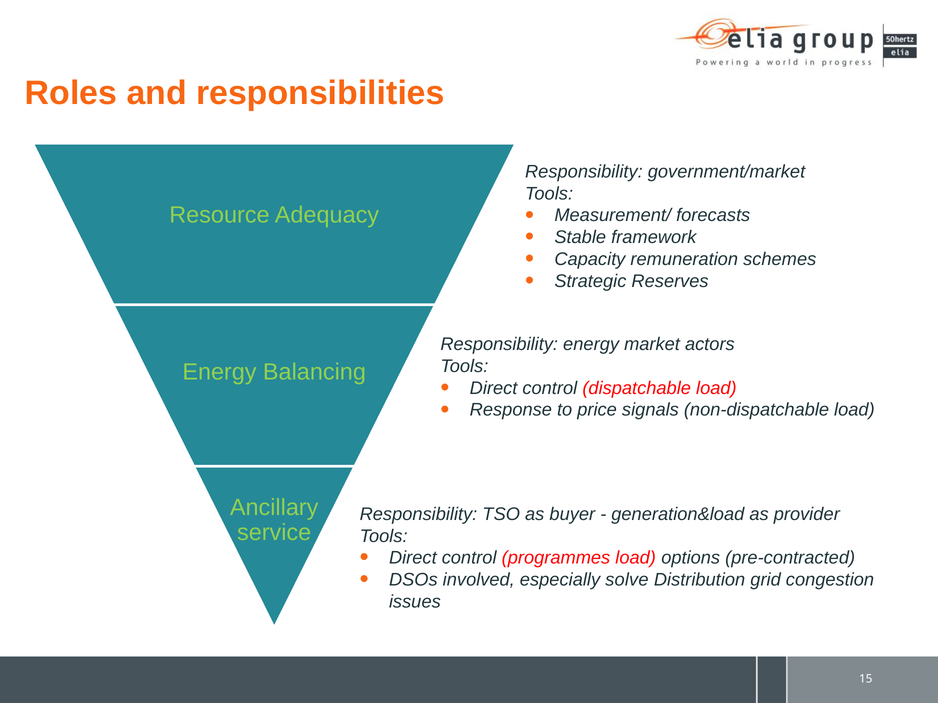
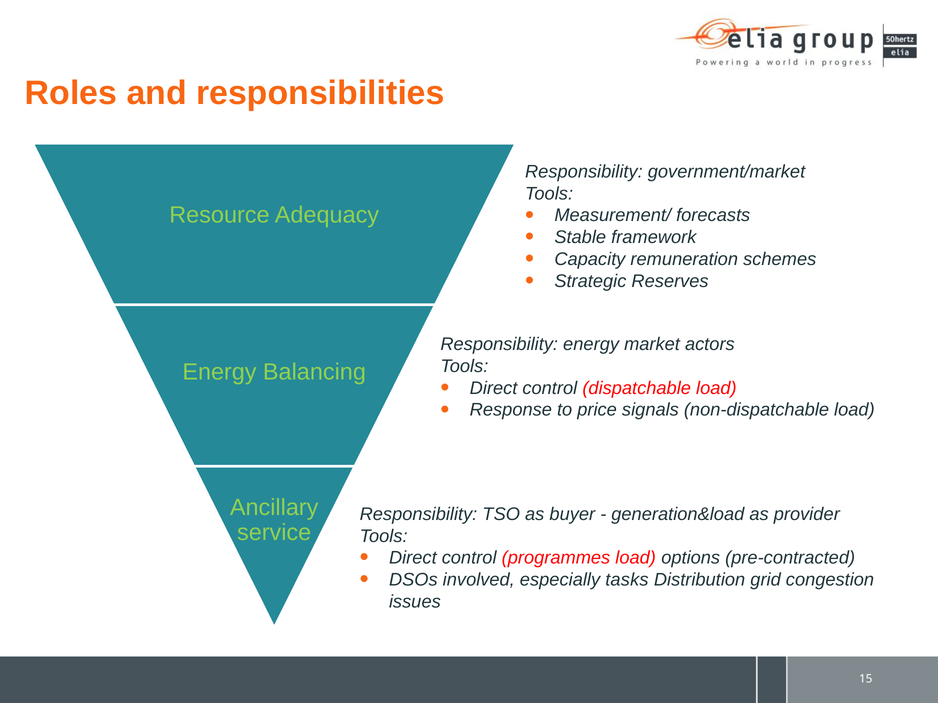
solve: solve -> tasks (627, 580)
